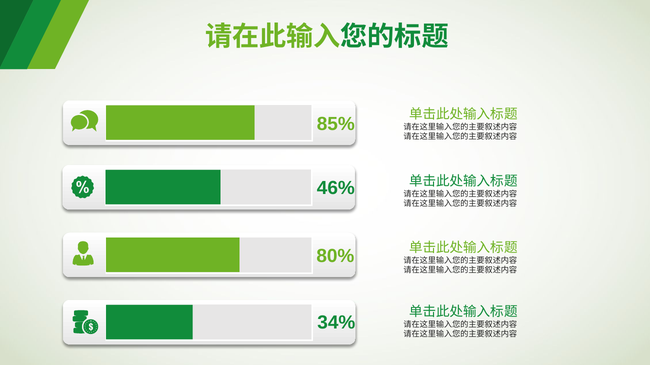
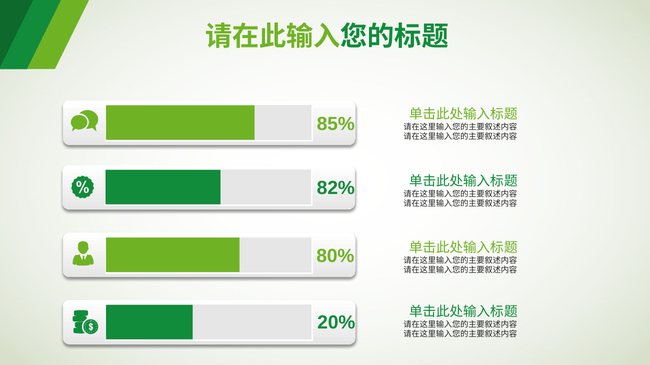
46%: 46% -> 82% (336, 188)
34%: 34% -> 20% (336, 323)
